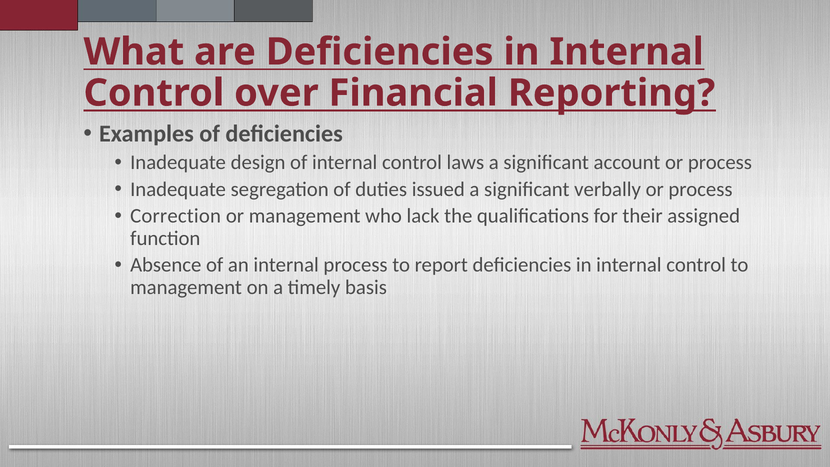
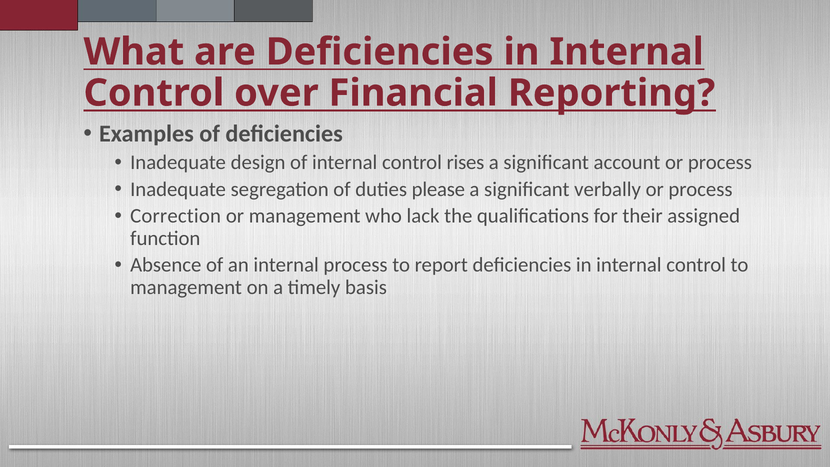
laws: laws -> rises (465, 162)
issued: issued -> please (438, 189)
